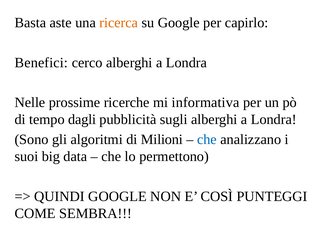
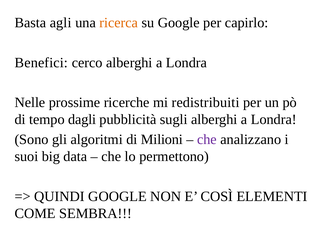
aste: aste -> agli (61, 23)
informativa: informativa -> redistribuiti (206, 102)
che colour: blue -> purple (207, 139)
PUNTEGGI: PUNTEGGI -> ELEMENTI (272, 196)
